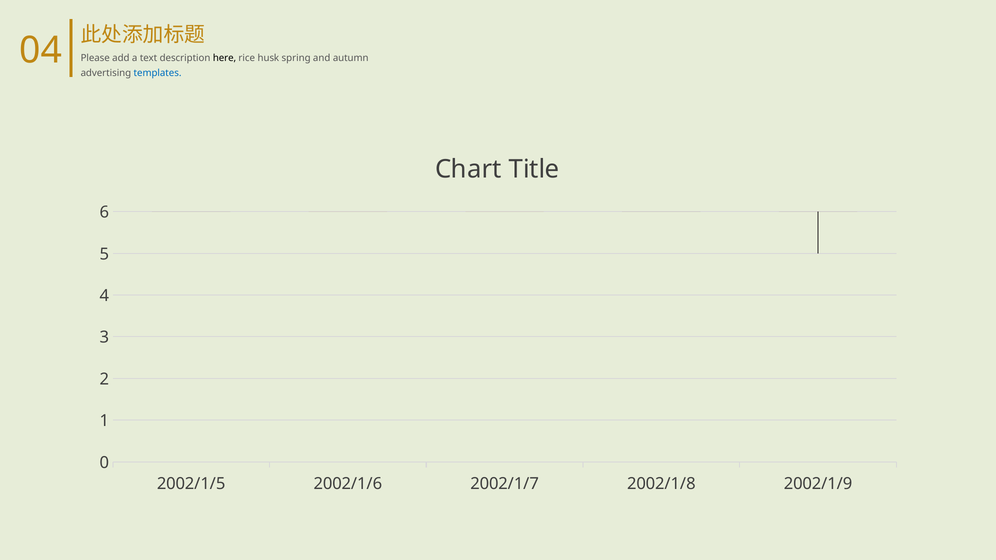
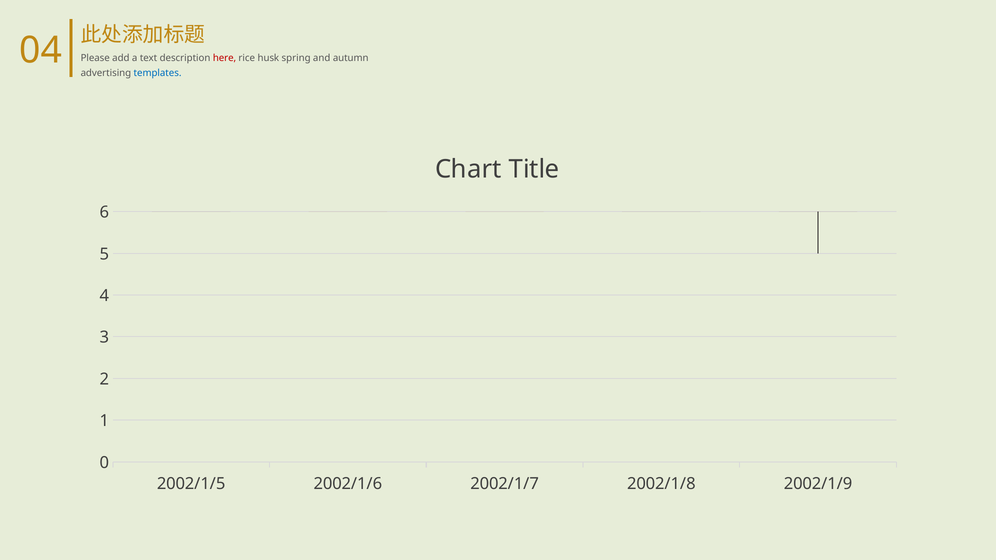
here colour: black -> red (225, 58)
